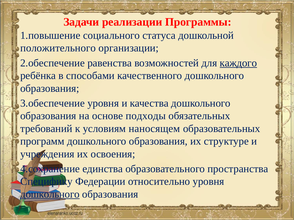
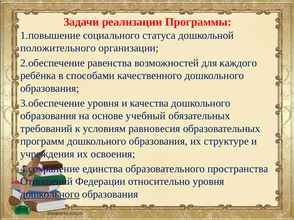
каждого underline: present -> none (238, 63)
подходы: подходы -> учебный (146, 116)
наносящем: наносящем -> равновесия (154, 129)
Специфику: Специфику -> Отношений (47, 182)
